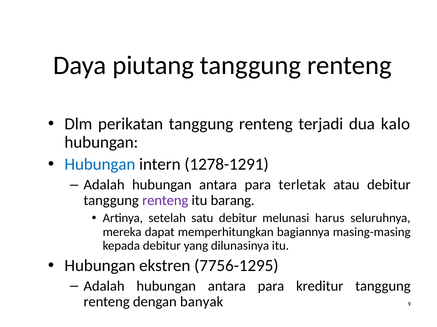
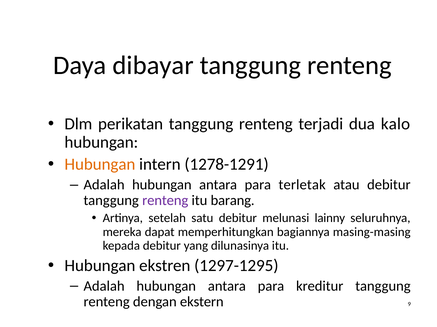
piutang: piutang -> dibayar (153, 66)
Hubungan colour: blue -> orange (100, 165)
harus: harus -> lainny (330, 219)
7756-1295: 7756-1295 -> 1297-1295 (236, 266)
banyak: banyak -> ekstern (202, 302)
